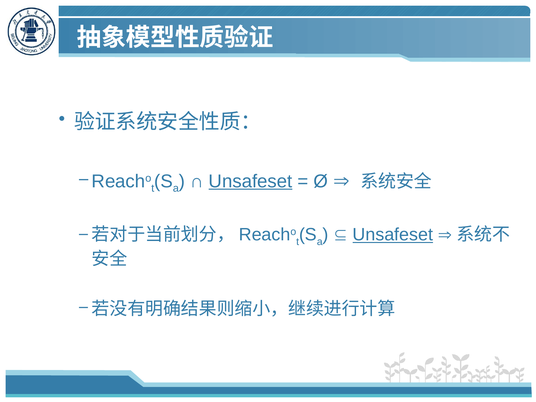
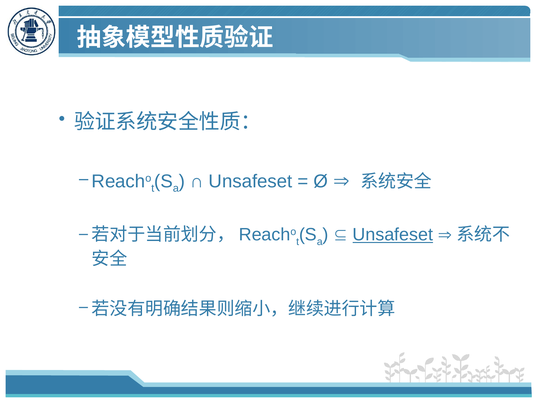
Unsafeset underline: present -> none (250, 181)
